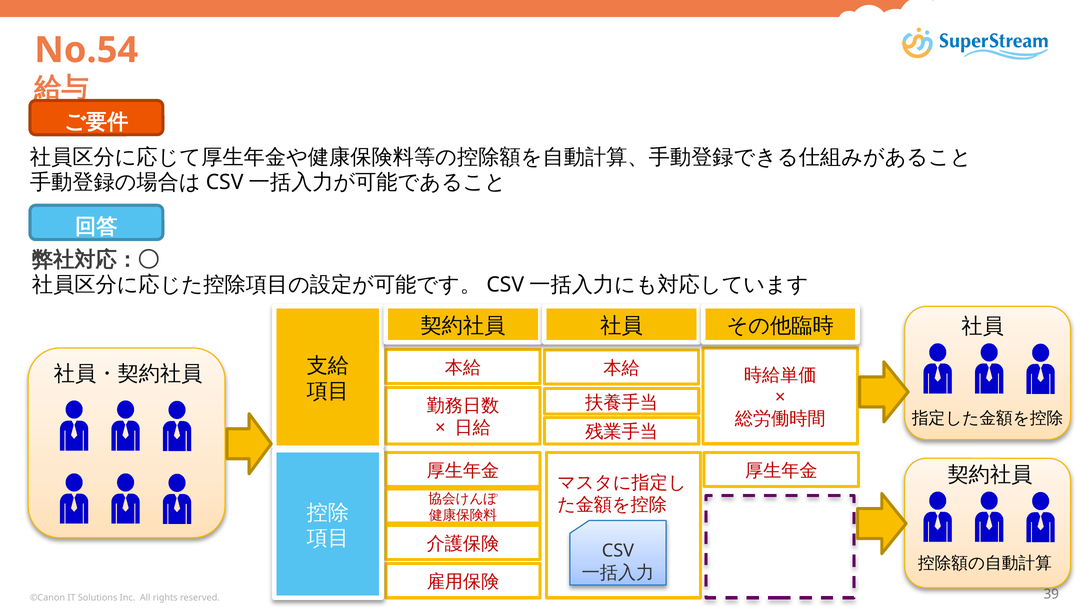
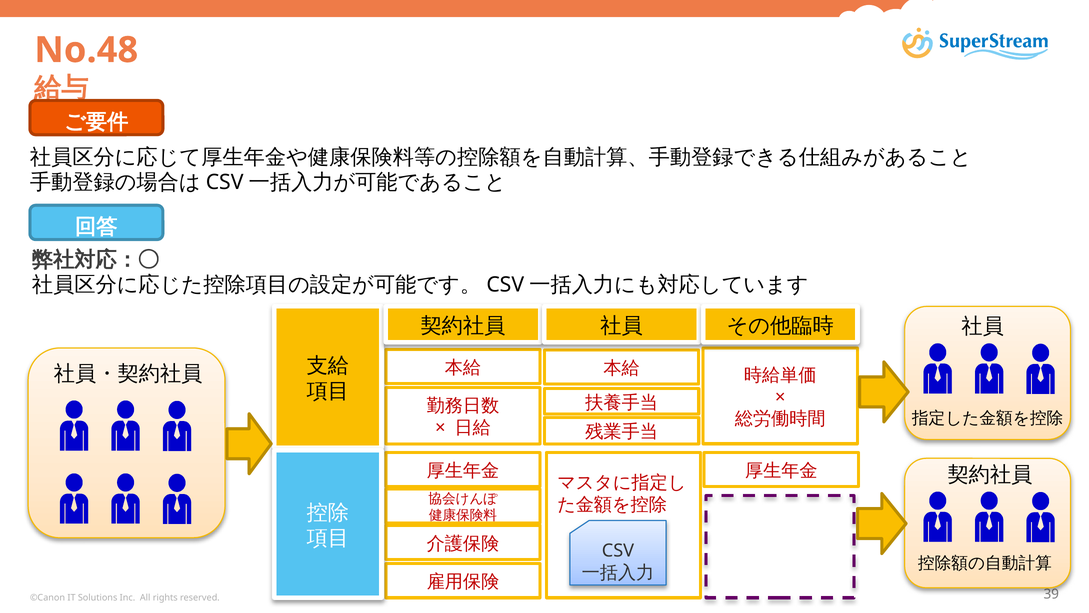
No.54: No.54 -> No.48 (86, 50)
